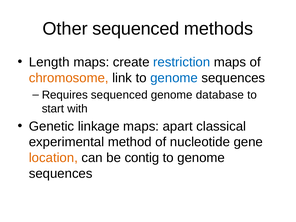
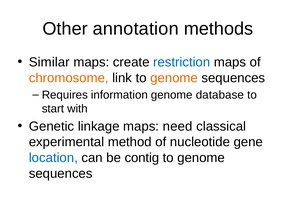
Other sequenced: sequenced -> annotation (136, 29)
Length: Length -> Similar (49, 62)
genome colour: blue -> orange (174, 78)
Requires sequenced: sequenced -> information (119, 95)
apart: apart -> need (178, 126)
location colour: orange -> blue (53, 158)
